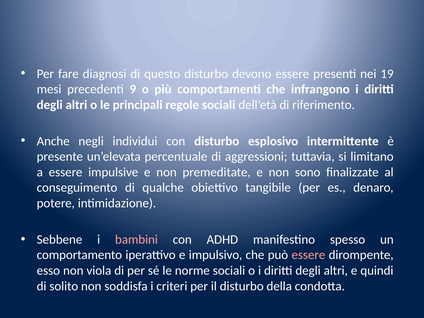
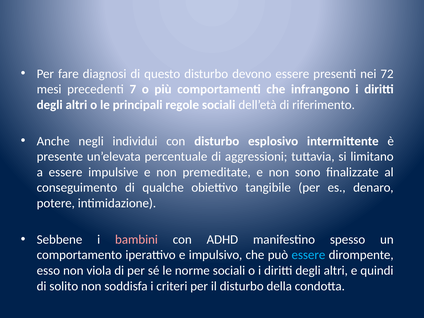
19: 19 -> 72 (387, 74)
9: 9 -> 7 (133, 89)
essere colour: pink -> light blue (308, 255)
